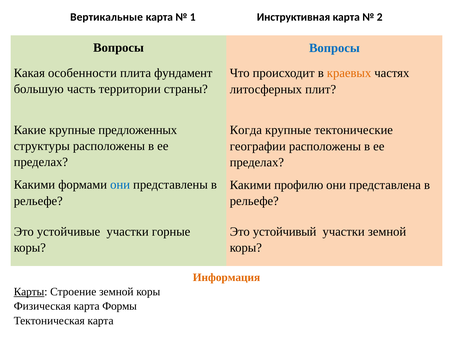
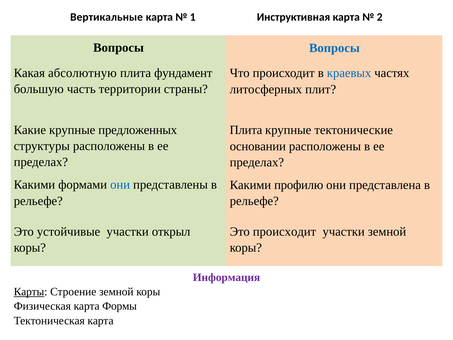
особенности: особенности -> абсолютную (82, 73)
краевых colour: orange -> blue (349, 73)
Когда: Когда -> Плита (246, 130)
географии: географии -> основании (258, 146)
горные: горные -> открыл (171, 231)
Это устойчивый: устойчивый -> происходит (285, 232)
Информация colour: orange -> purple (226, 277)
